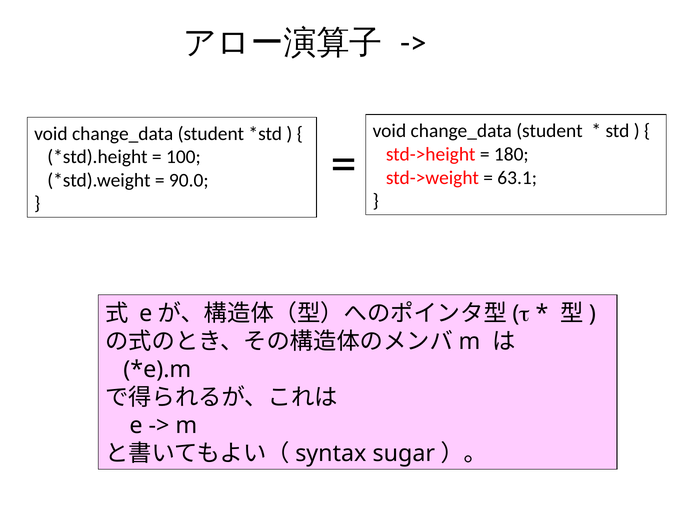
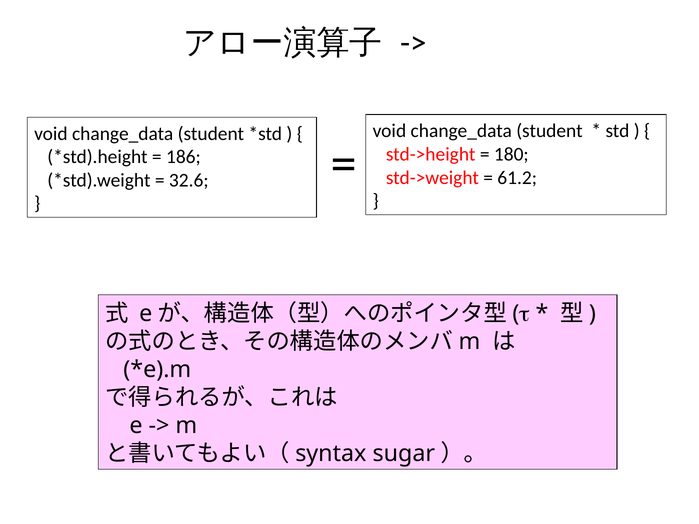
100: 100 -> 186 (183, 157)
63.1: 63.1 -> 61.2 (517, 178)
90.0: 90.0 -> 32.6 (189, 180)
